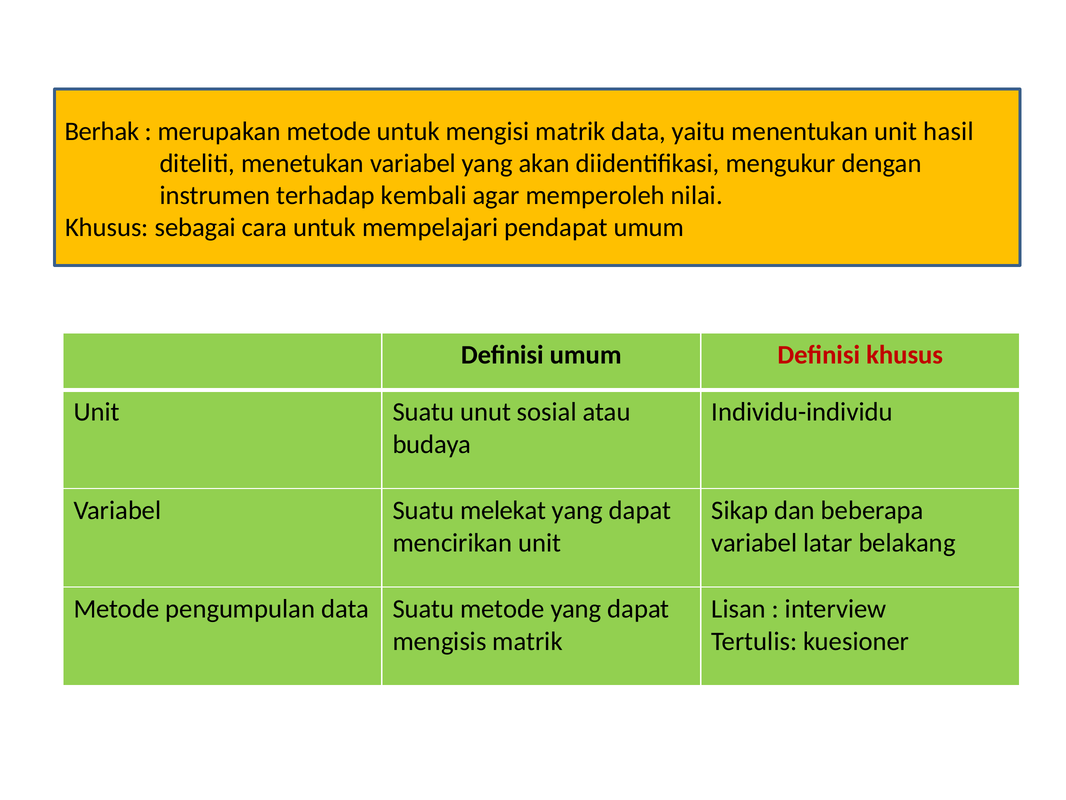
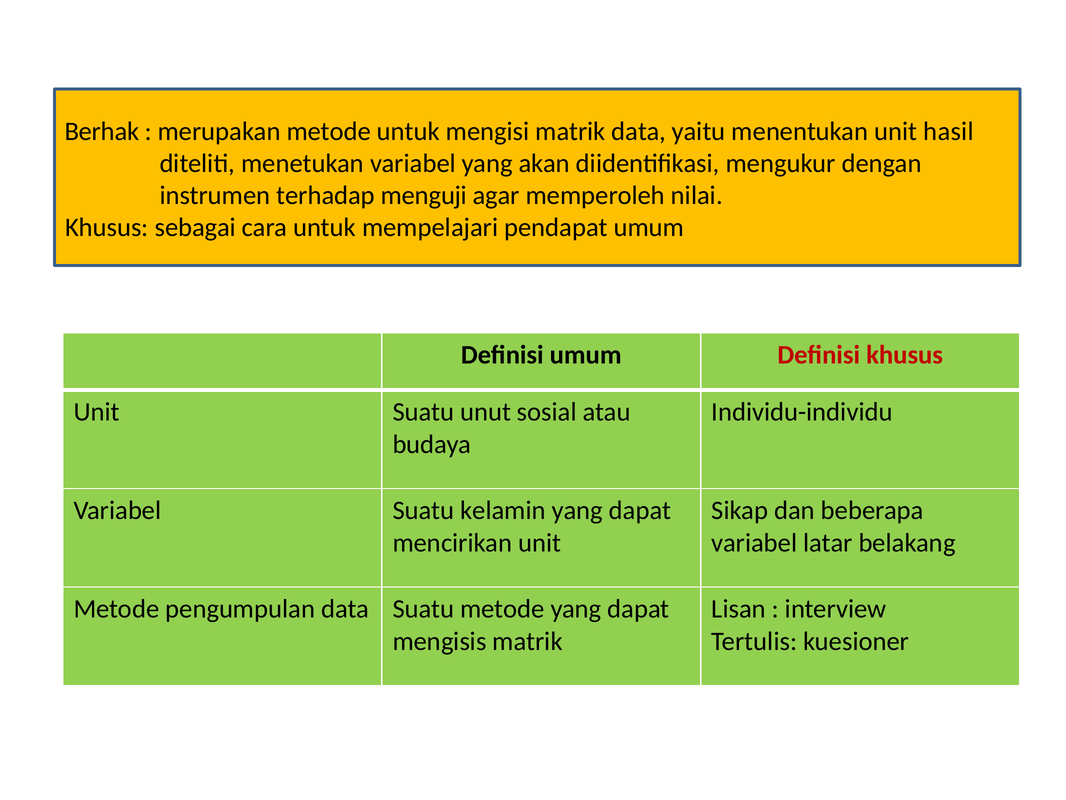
kembali: kembali -> menguji (424, 195)
melekat: melekat -> kelamin (503, 510)
